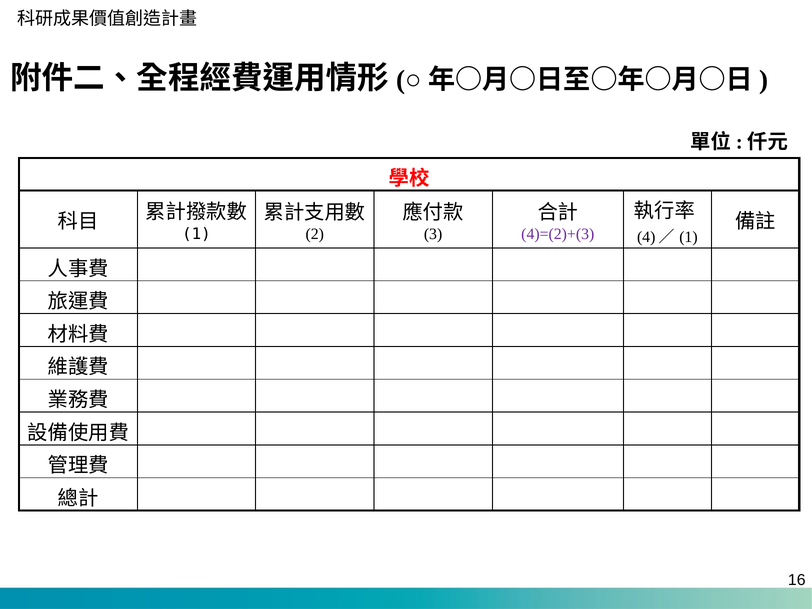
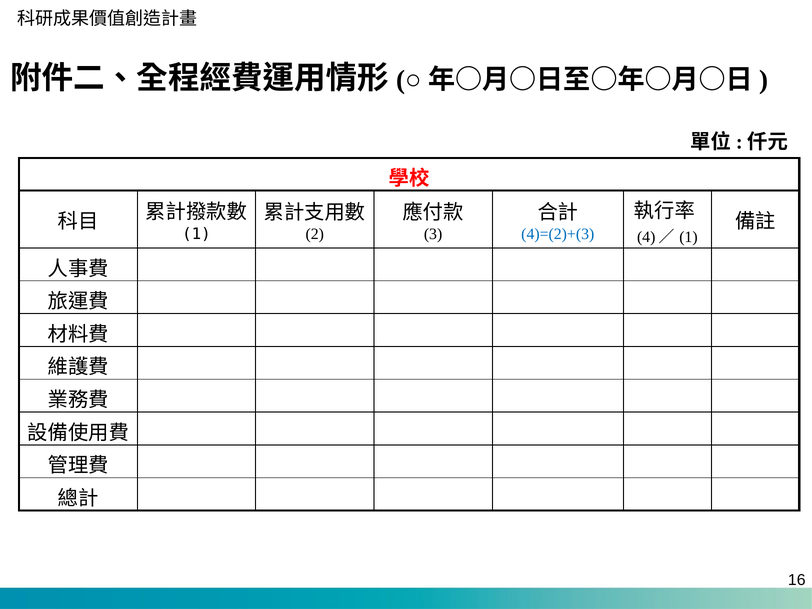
4)=(2)+(3 colour: purple -> blue (558, 234)
